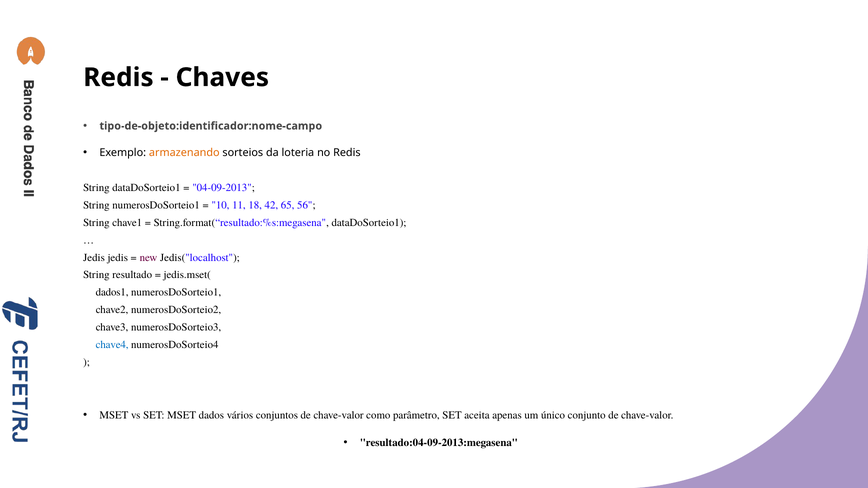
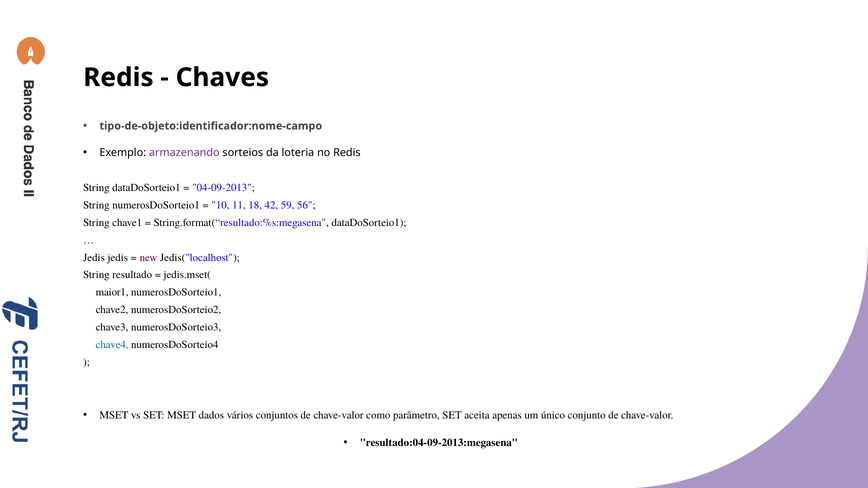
armazenando colour: orange -> purple (184, 153)
65: 65 -> 59 (288, 205)
dados1: dados1 -> maior1 (112, 292)
